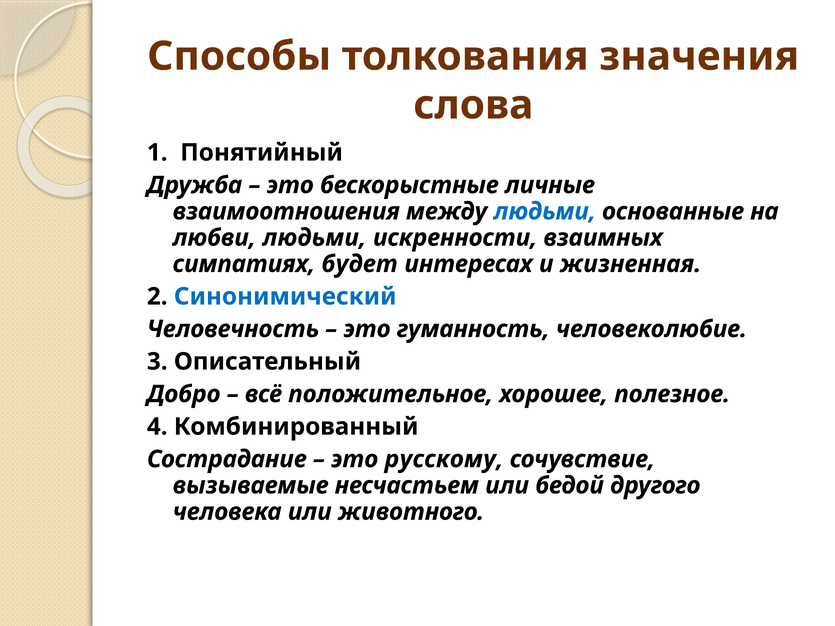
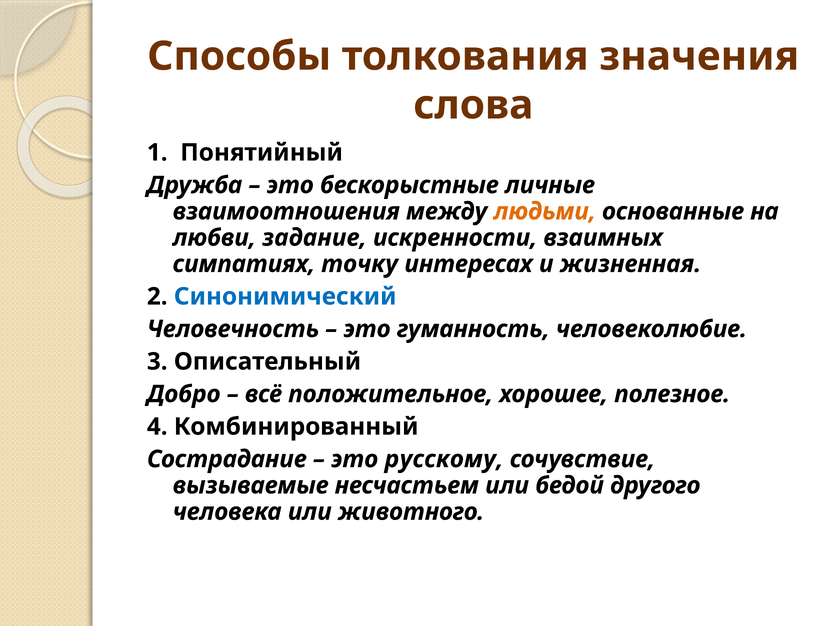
людьми colour: blue -> orange (545, 211)
любви людьми: людьми -> задание (314, 238)
будет: будет -> точку (360, 264)
